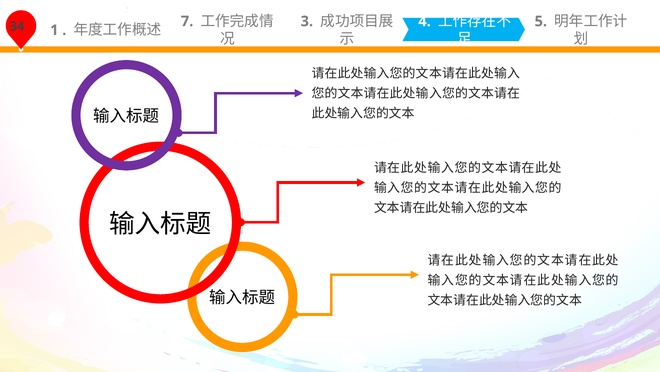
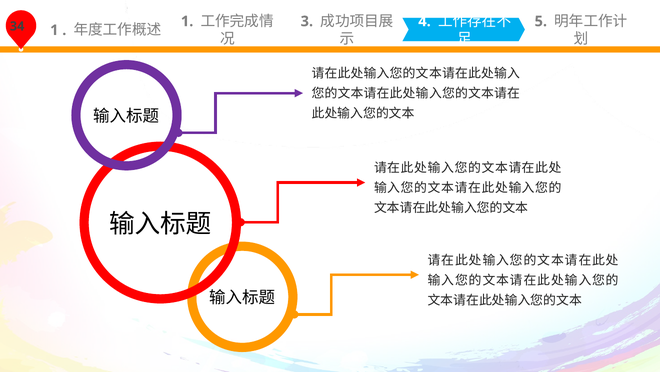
7: 7 -> 1 (187, 21)
